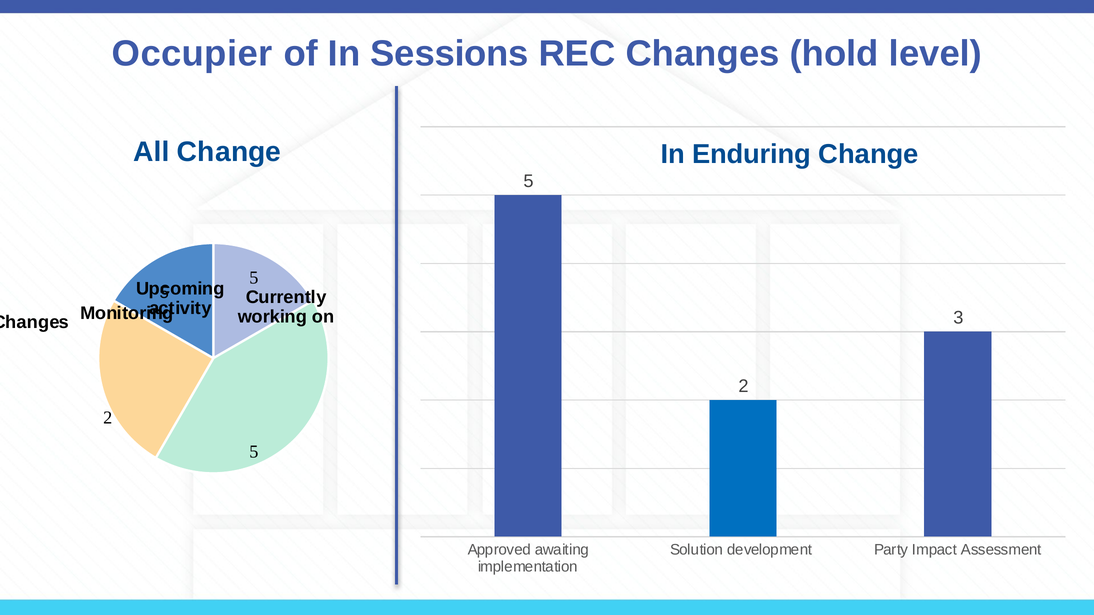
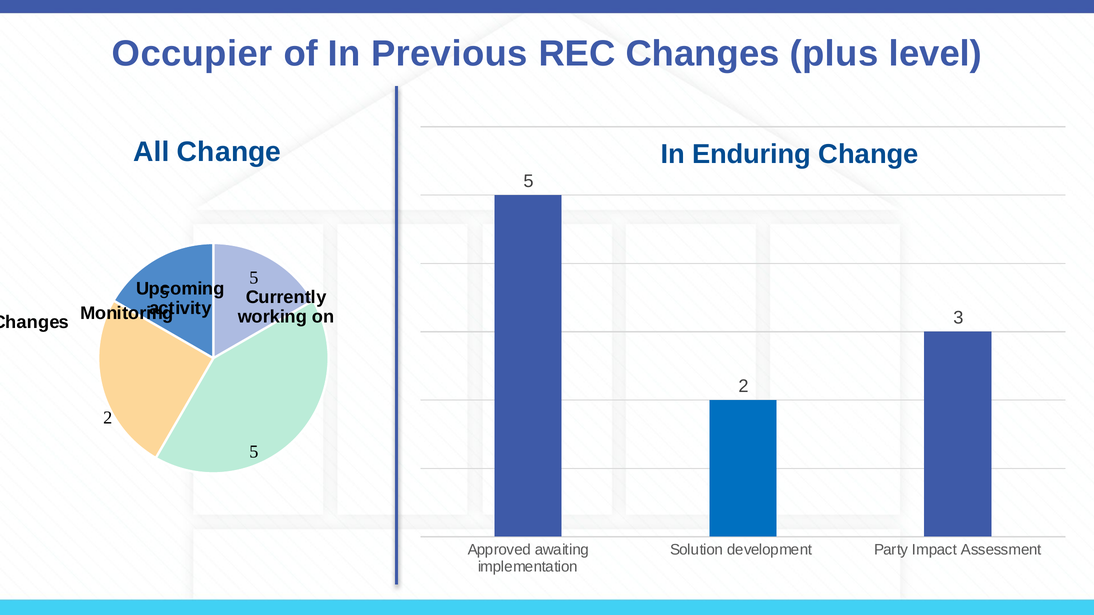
Sessions: Sessions -> Previous (449, 54)
hold: hold -> plus (834, 54)
